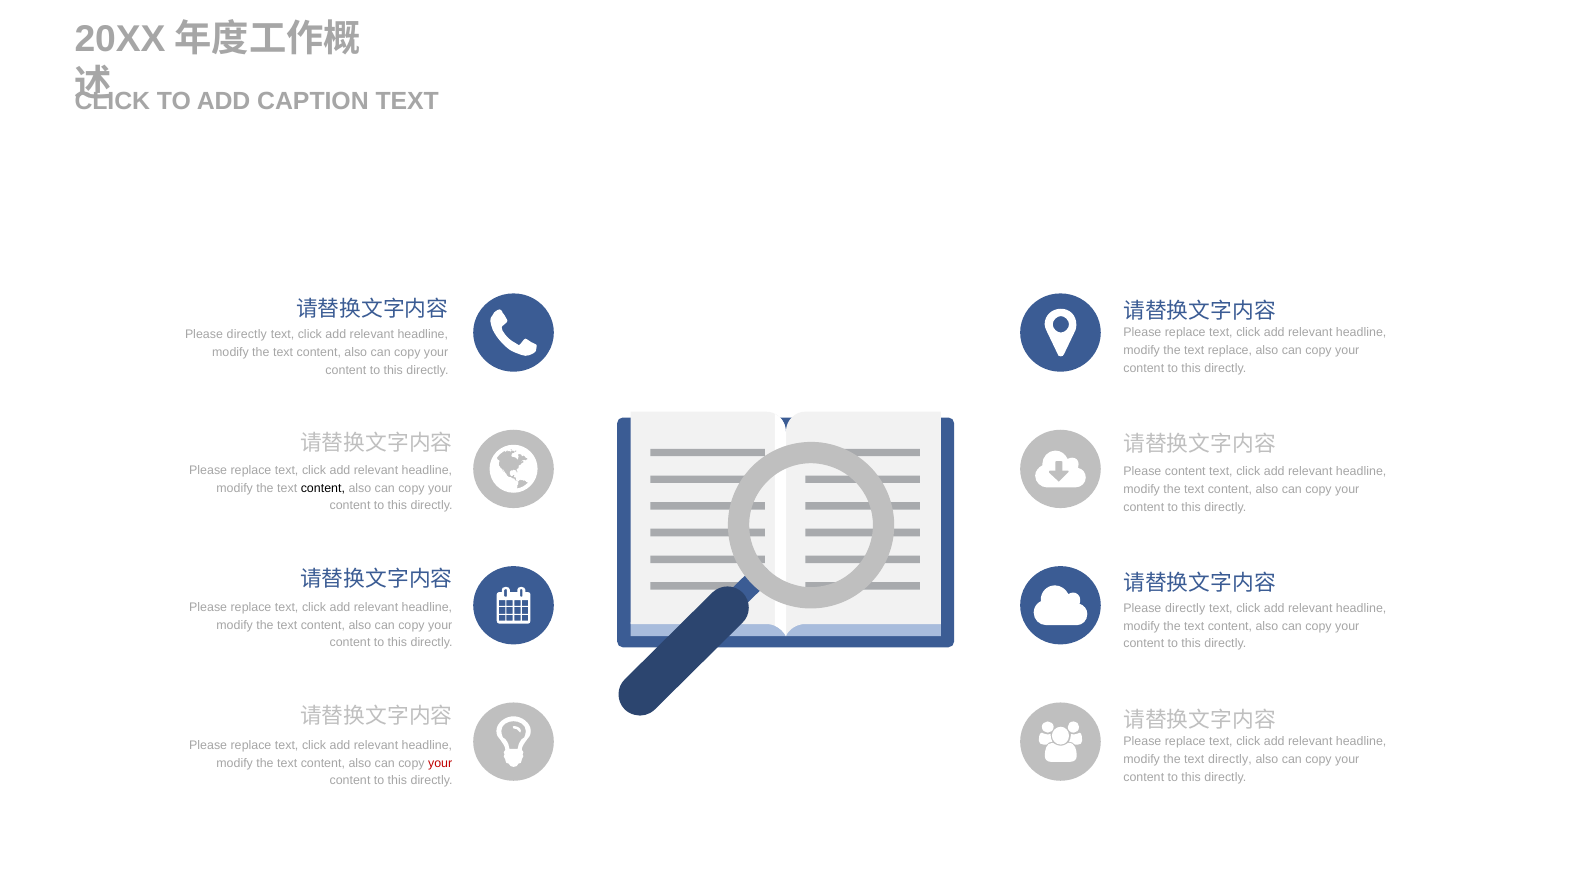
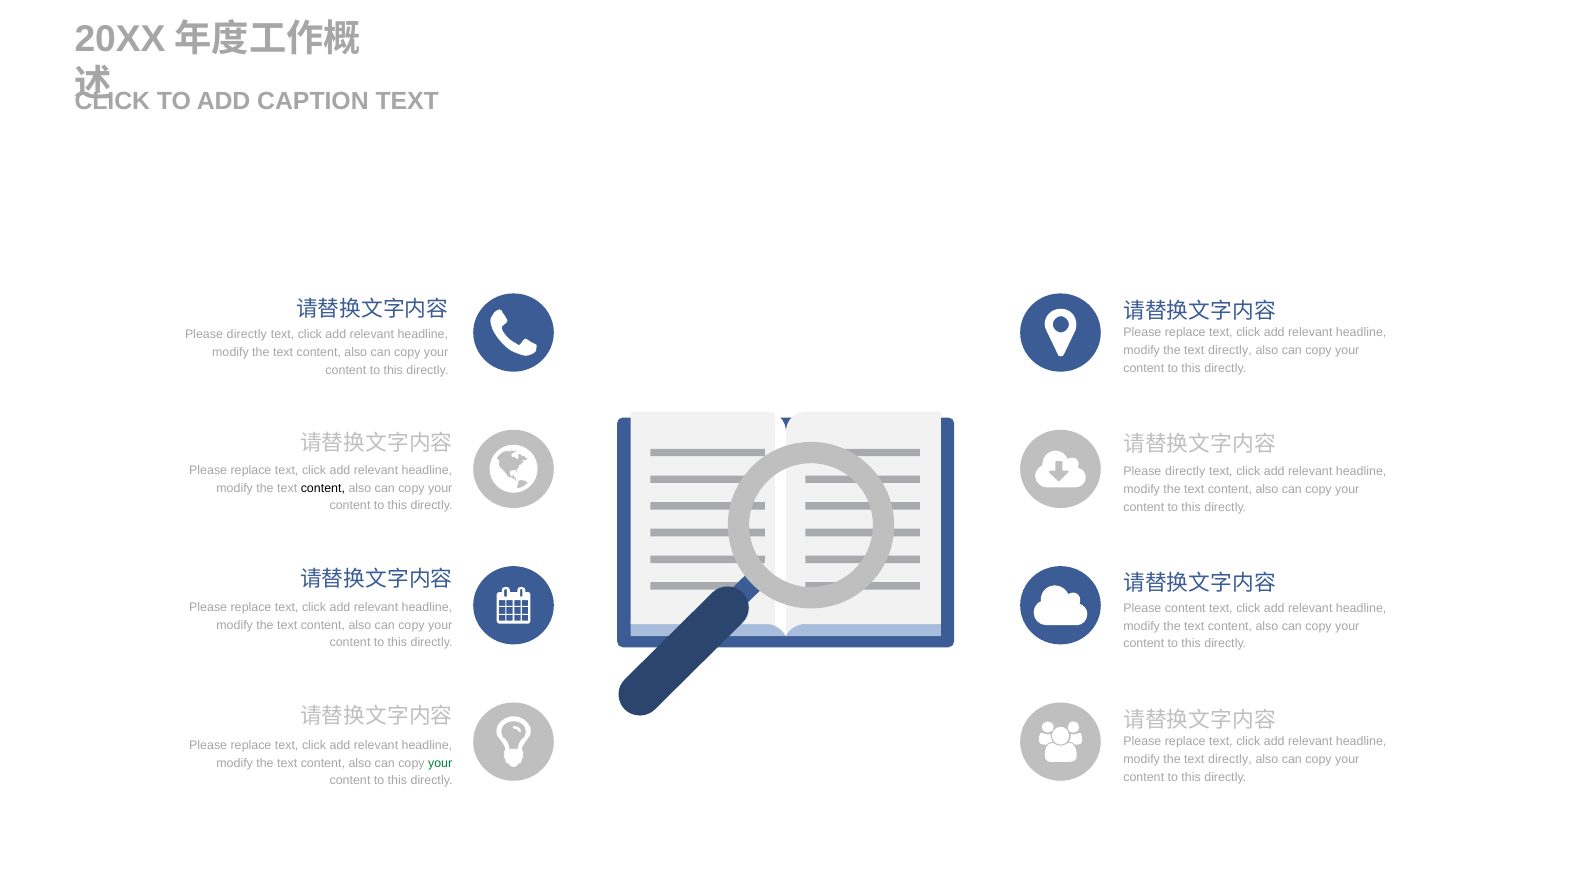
replace: replace -> directly (1230, 350)
content: content -> directly (1185, 472)
directly: directly -> content (1185, 608)
your colour: red -> green (440, 763)
